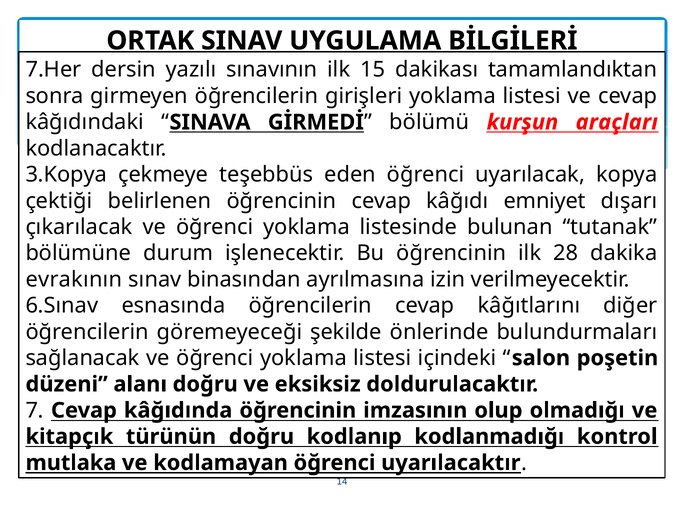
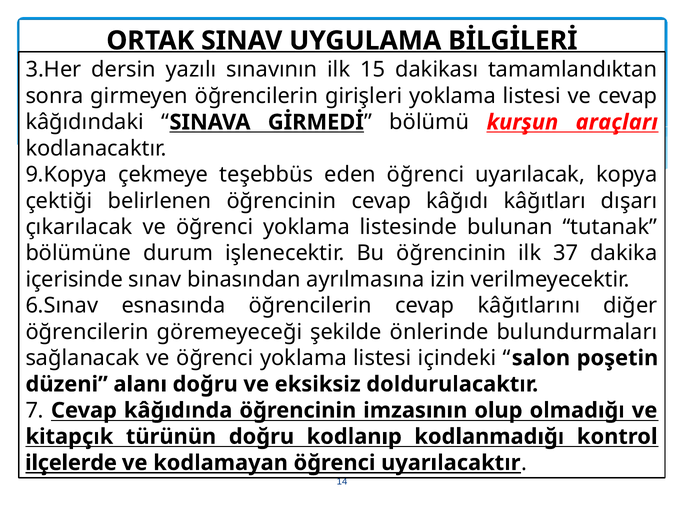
7.Her: 7.Her -> 3.Her (53, 70)
3.Kopya: 3.Kopya -> 9.Kopya (66, 175)
emniyet: emniyet -> kâğıtları (545, 201)
28: 28 -> 37 (566, 253)
evrakının: evrakının -> içerisinde (74, 279)
mutlaka: mutlaka -> ilçelerde (71, 463)
